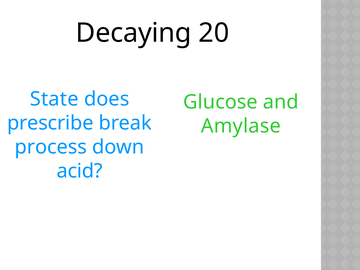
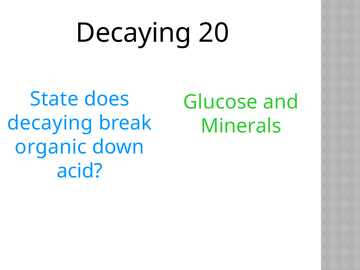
prescribe: prescribe -> decaying (50, 123)
Amylase: Amylase -> Minerals (241, 126)
process: process -> organic (51, 147)
